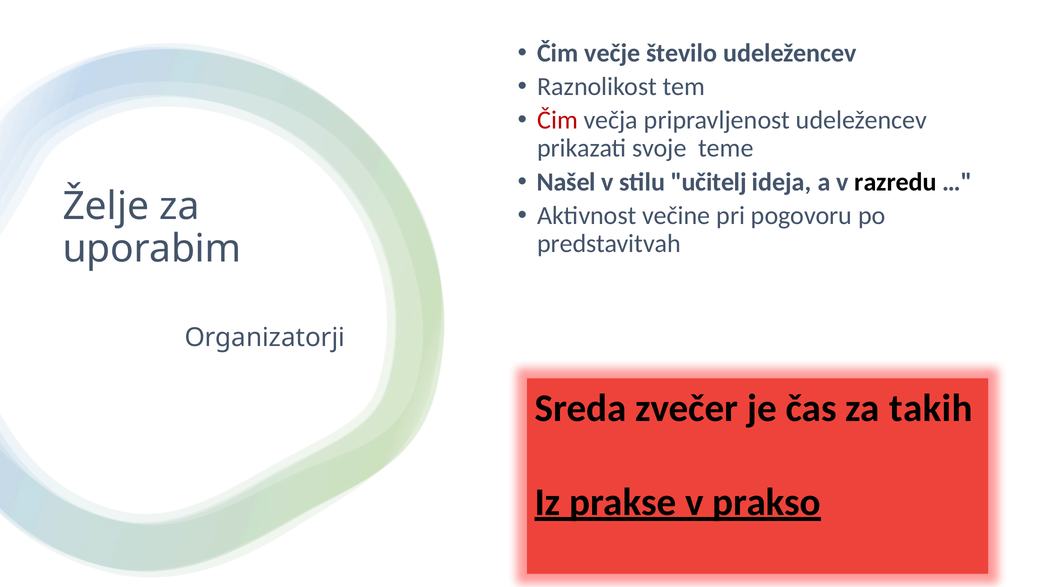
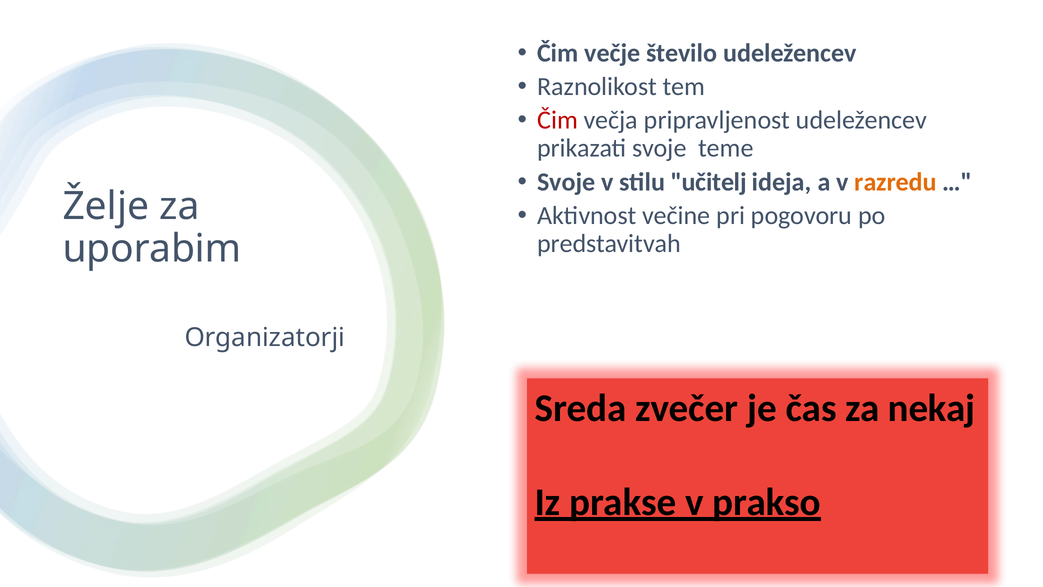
Našel: Našel -> Svoje (566, 182)
razredu colour: black -> orange (895, 182)
takih: takih -> nekaj (931, 408)
